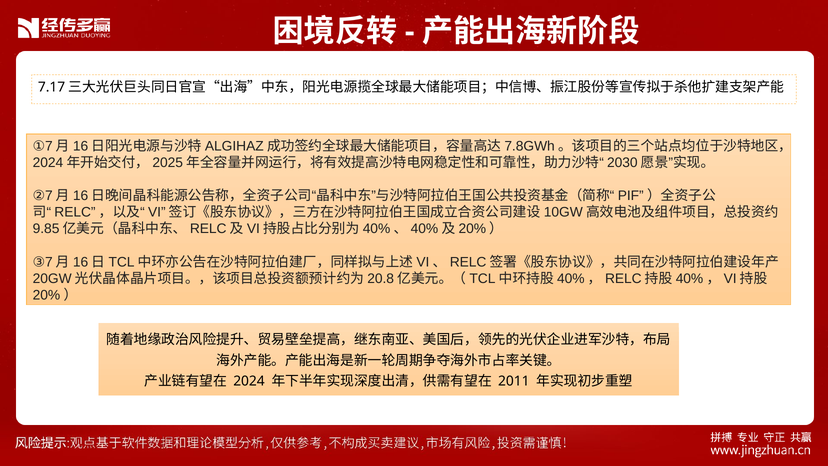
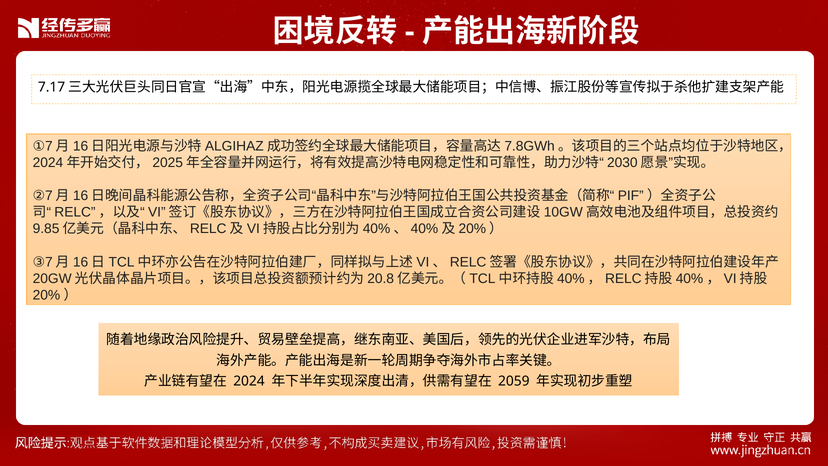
2011: 2011 -> 2059 (514, 381)
